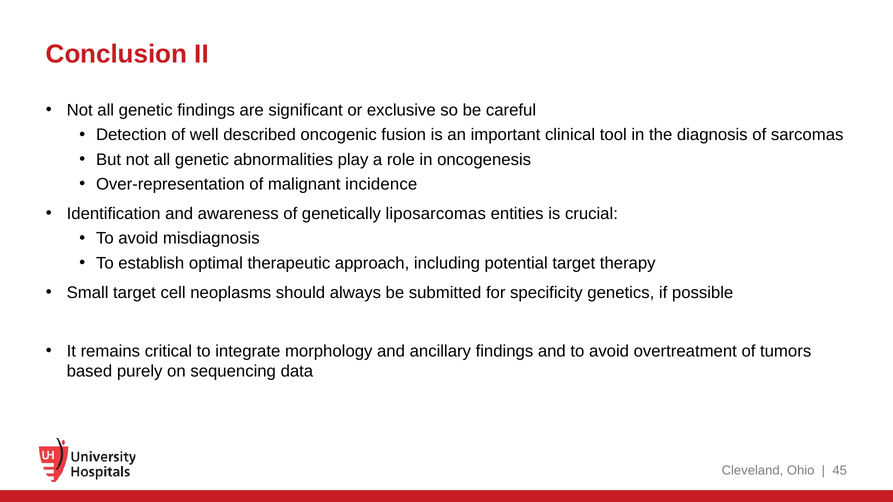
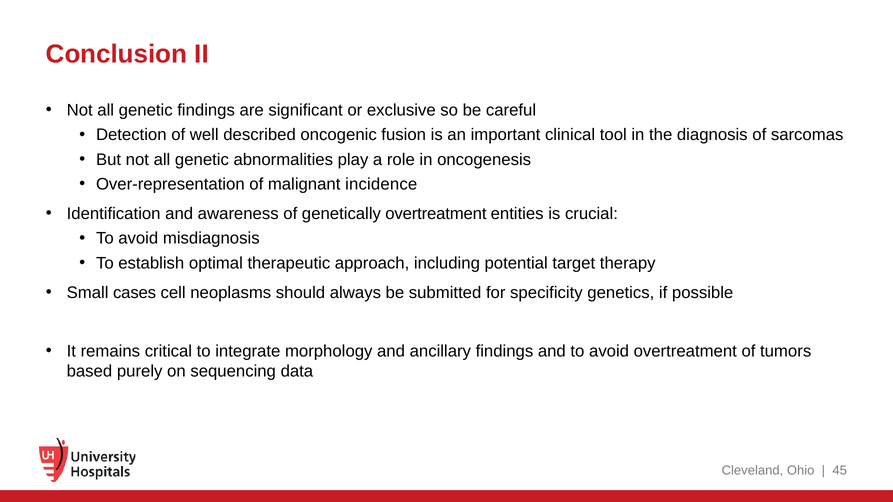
genetically liposarcomas: liposarcomas -> overtreatment (436, 214)
Small target: target -> cases (135, 293)
